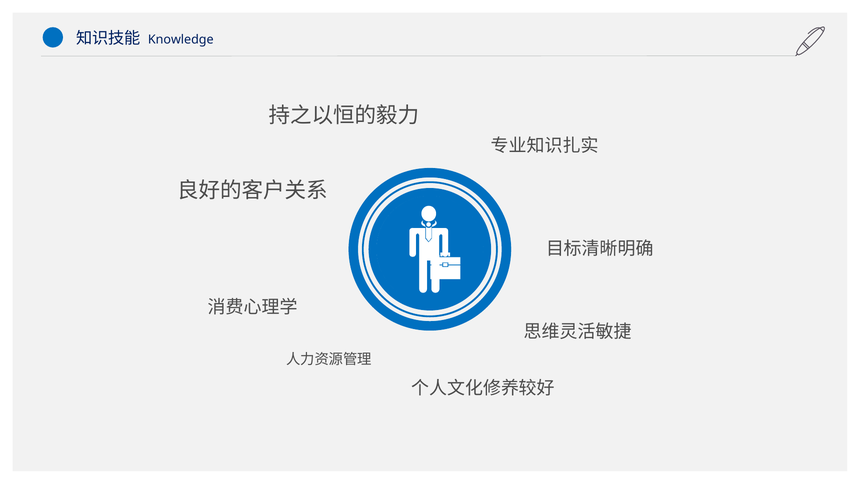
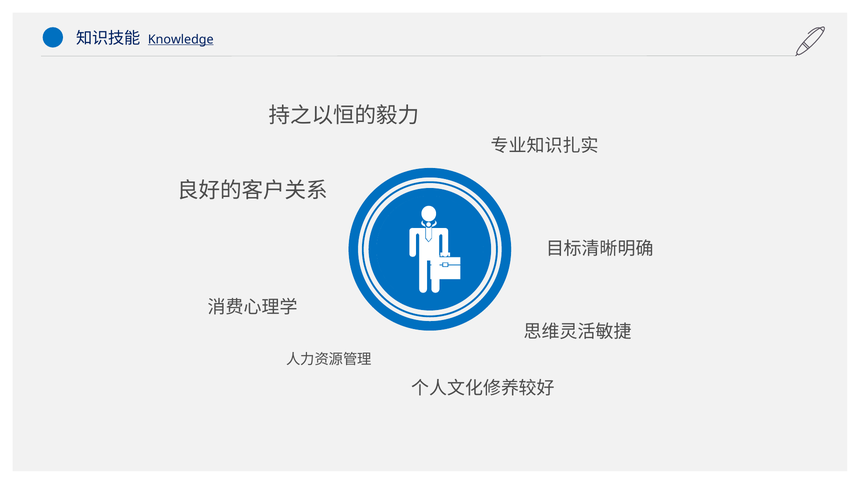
Knowledge underline: none -> present (181, 39)
